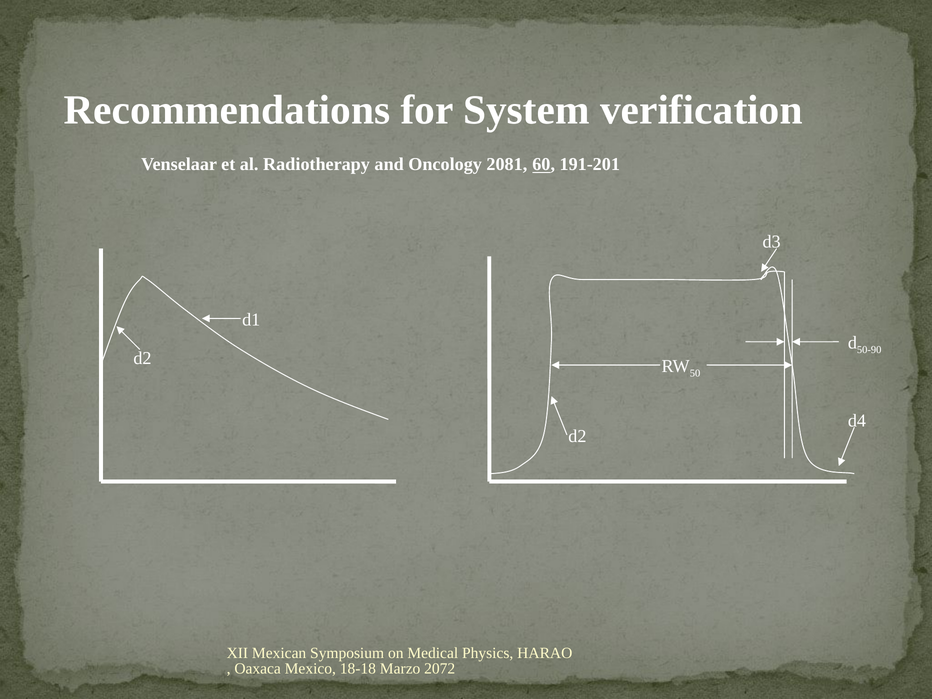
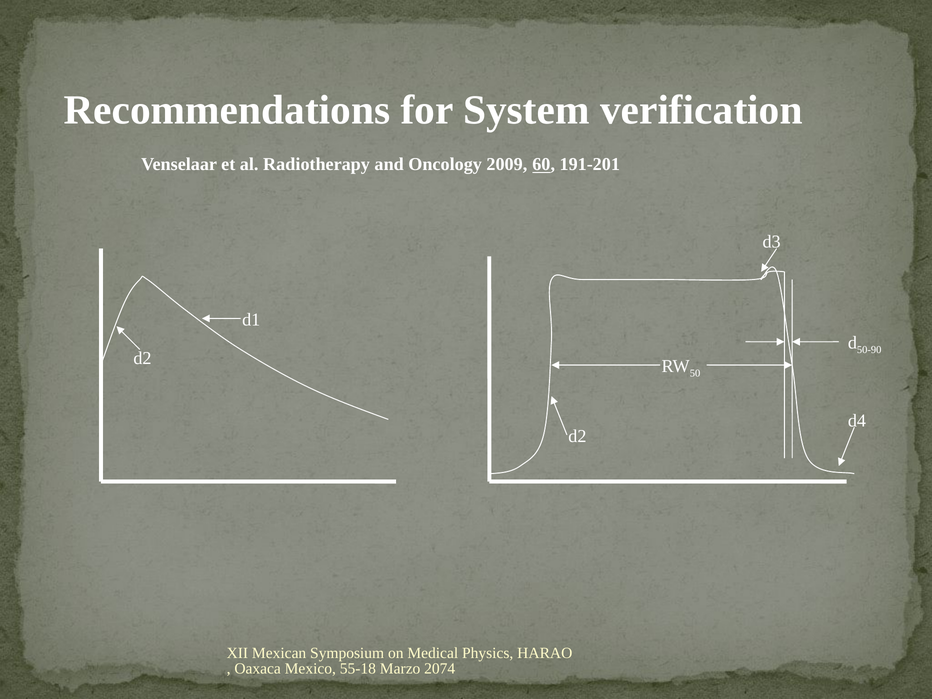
2081: 2081 -> 2009 (507, 164)
18-18: 18-18 -> 55-18 (358, 668)
2072: 2072 -> 2074 (440, 668)
